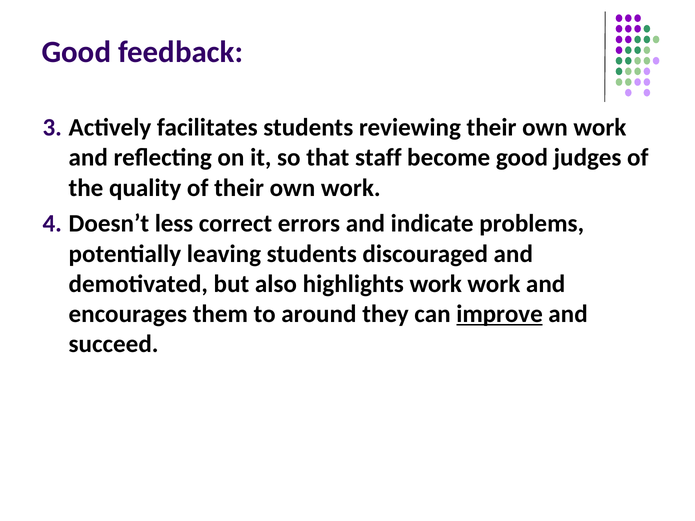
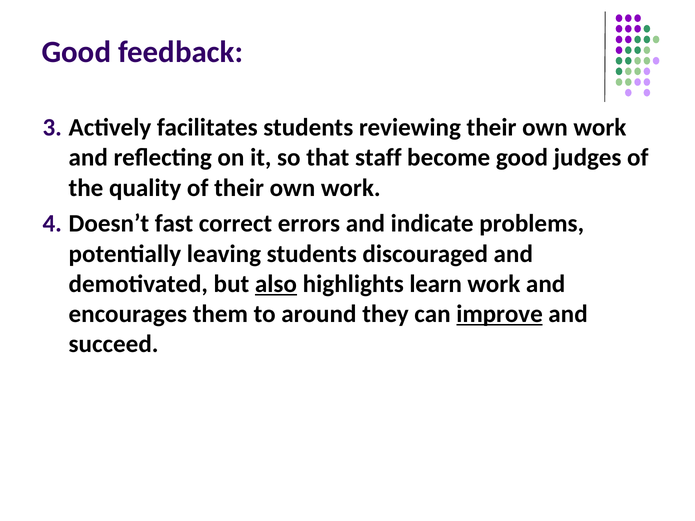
less: less -> fast (174, 224)
also underline: none -> present (276, 284)
highlights work: work -> learn (436, 284)
